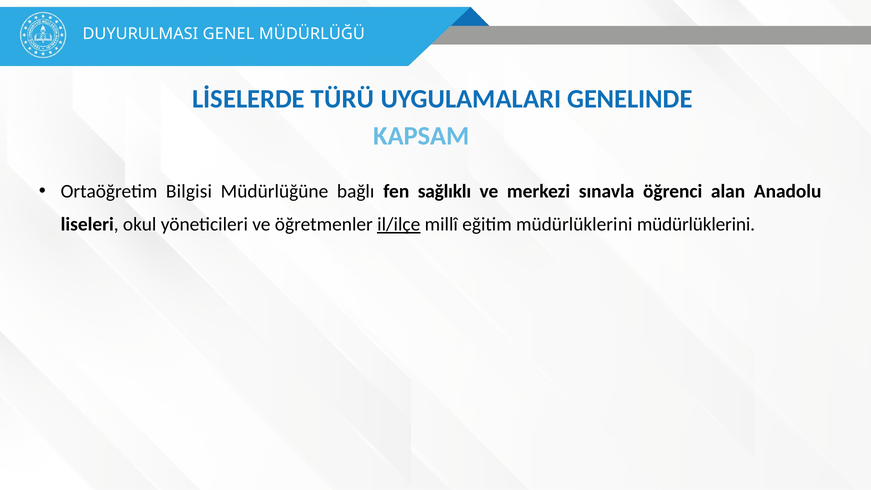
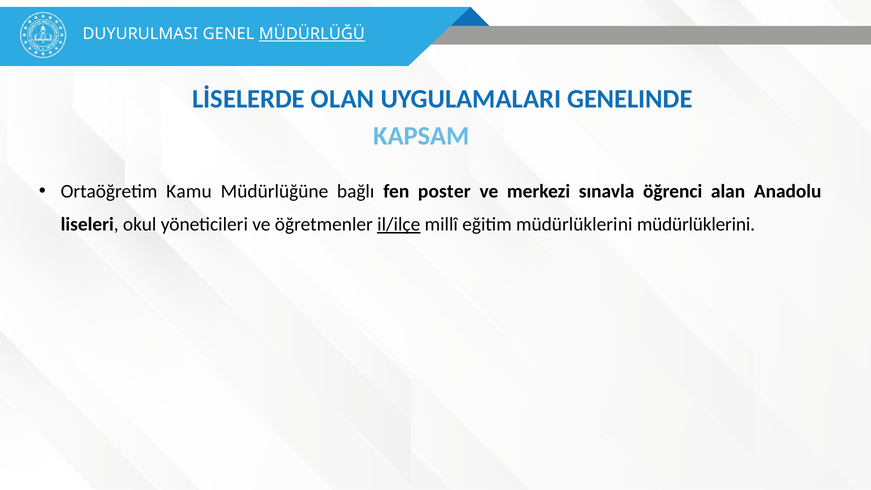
MÜDÜRLÜĞÜ underline: none -> present (312, 34)
TÜRÜ: TÜRÜ -> OLAN (343, 99)
Bilgisi: Bilgisi -> Kamu (189, 191)
sağlıklı: sağlıklı -> poster (444, 191)
